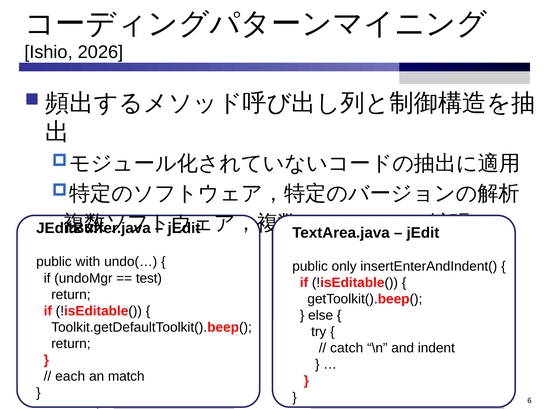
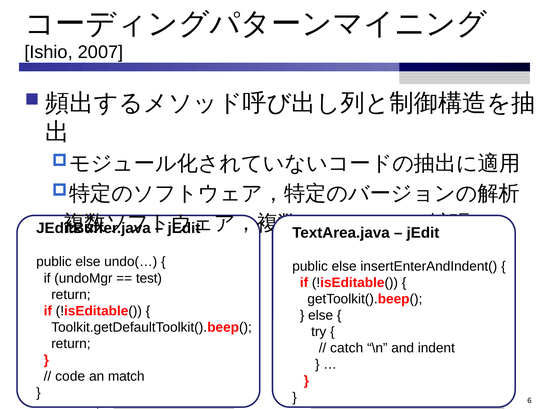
2026: 2026 -> 2007 (101, 52)
with: with -> else (88, 262)
only: only -> else (344, 266)
each: each -> code (70, 376)
